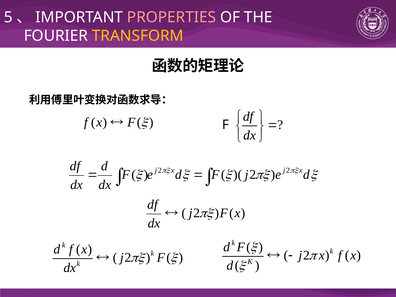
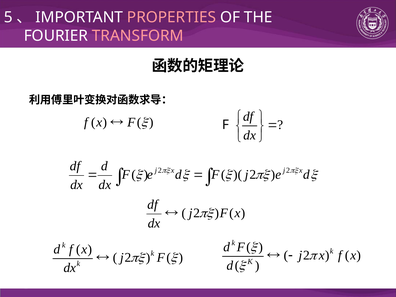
TRANSFORM colour: yellow -> pink (138, 36)
